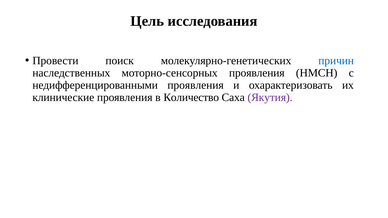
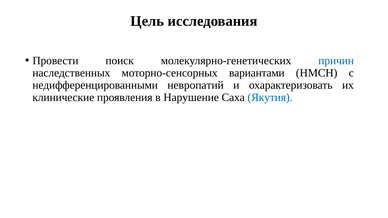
моторно-сенсорных проявления: проявления -> вариантами (257, 73)
недифференцированными проявления: проявления -> невропатий (196, 85)
Количество: Количество -> Нарушение (191, 97)
Якутия colour: purple -> blue (270, 97)
